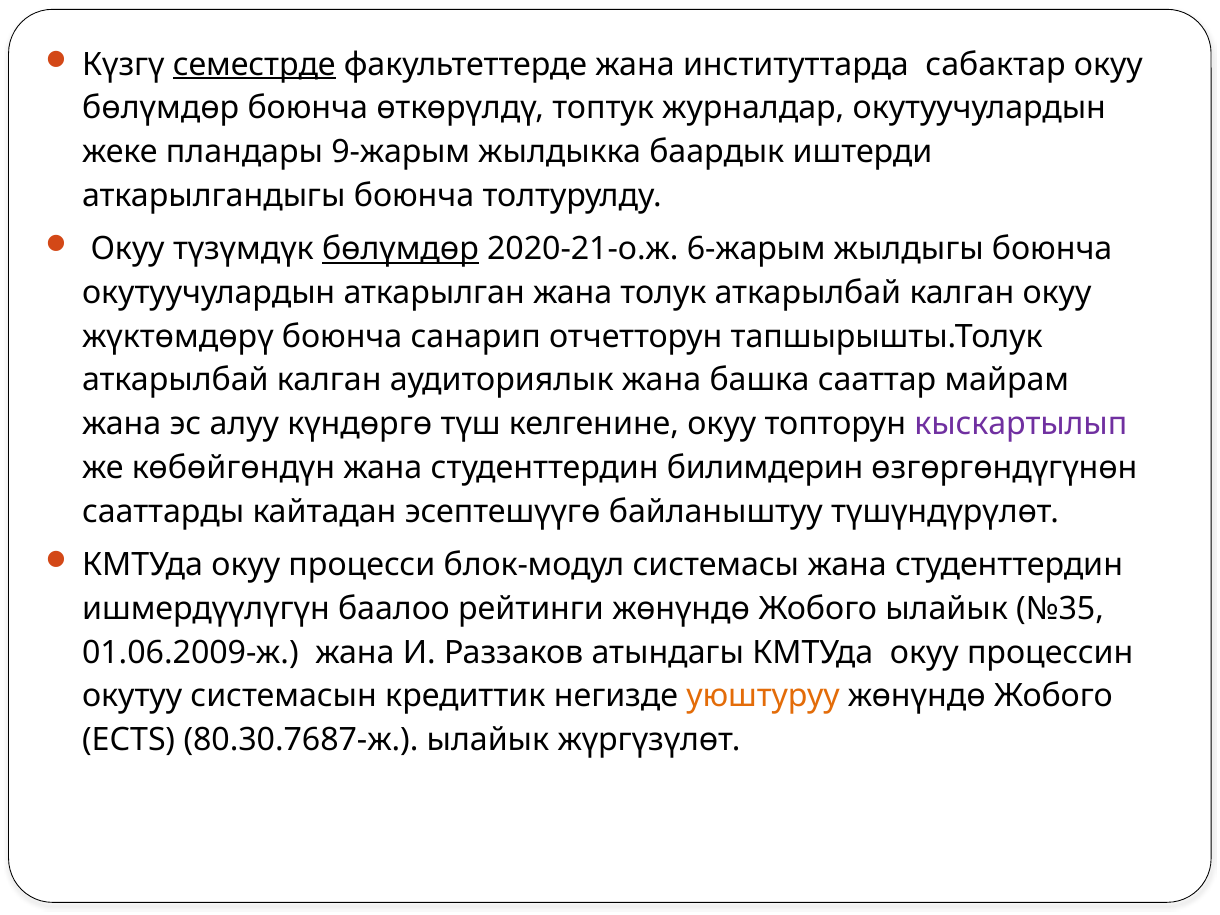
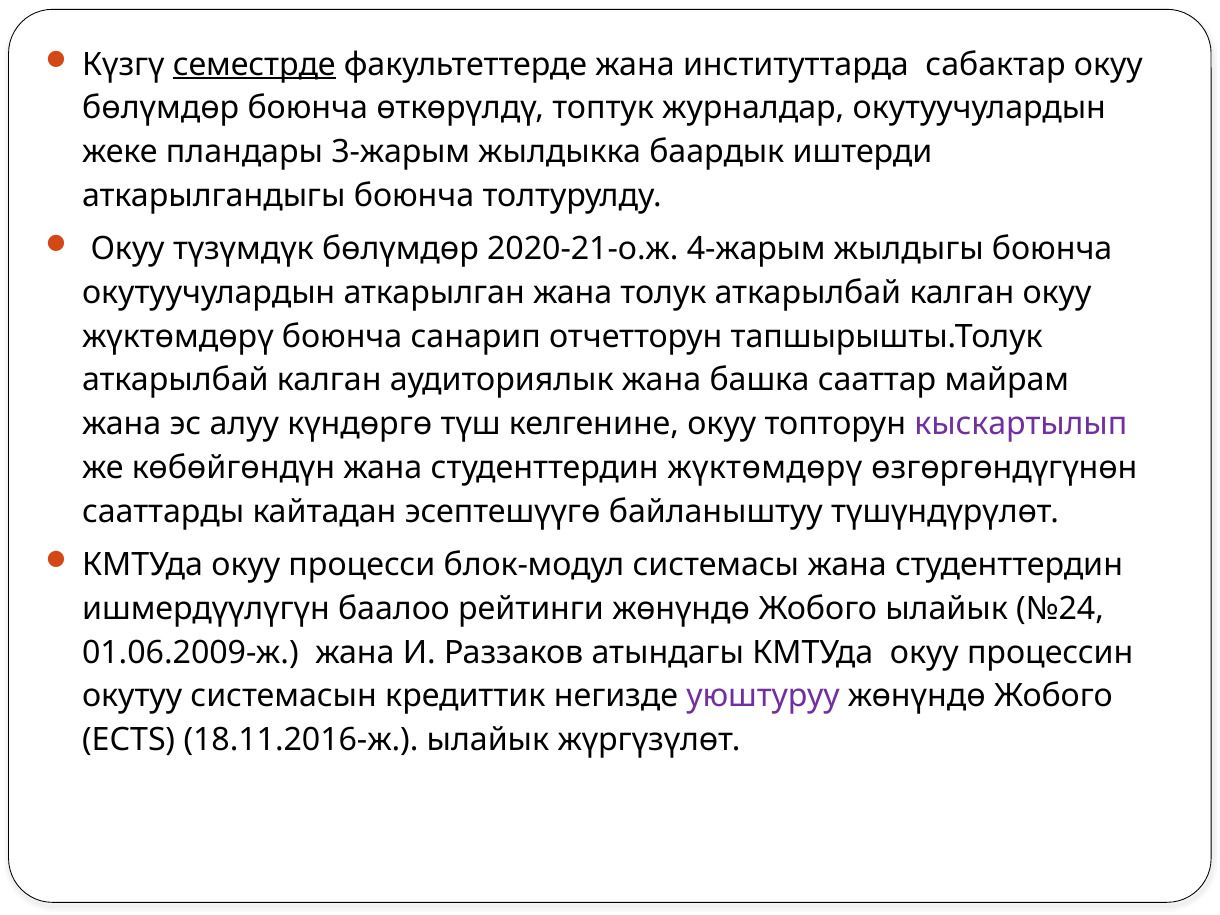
9-жарым: 9-жарым -> 3-жарым (401, 152)
бөлүмдөр underline: present -> none (400, 249)
6-жарым: 6-жарым -> 4-жарым (756, 249)
студенттердин билимдерин: билимдерин -> жүктөмдөрү (765, 468)
№35: №35 -> №24 (1060, 609)
уюштуруу colour: orange -> purple (763, 696)
80.30.7687-ж: 80.30.7687-ж -> 18.11.2016-ж (301, 740)
